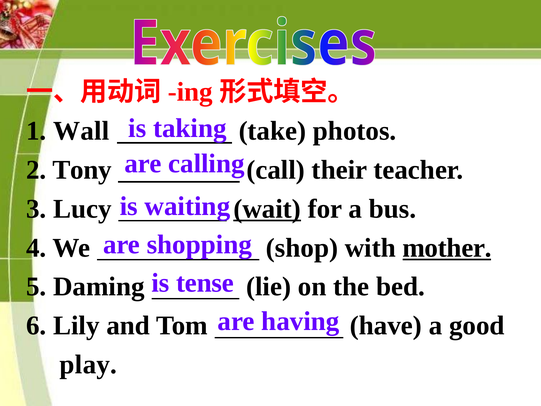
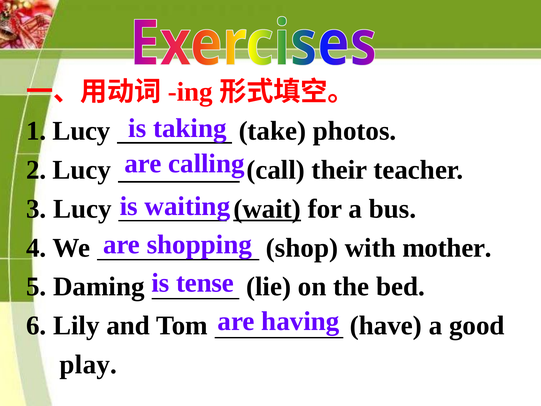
1 Wall: Wall -> Lucy (82, 131)
2 Tony: Tony -> Lucy (82, 170)
mother underline: present -> none (447, 248)
